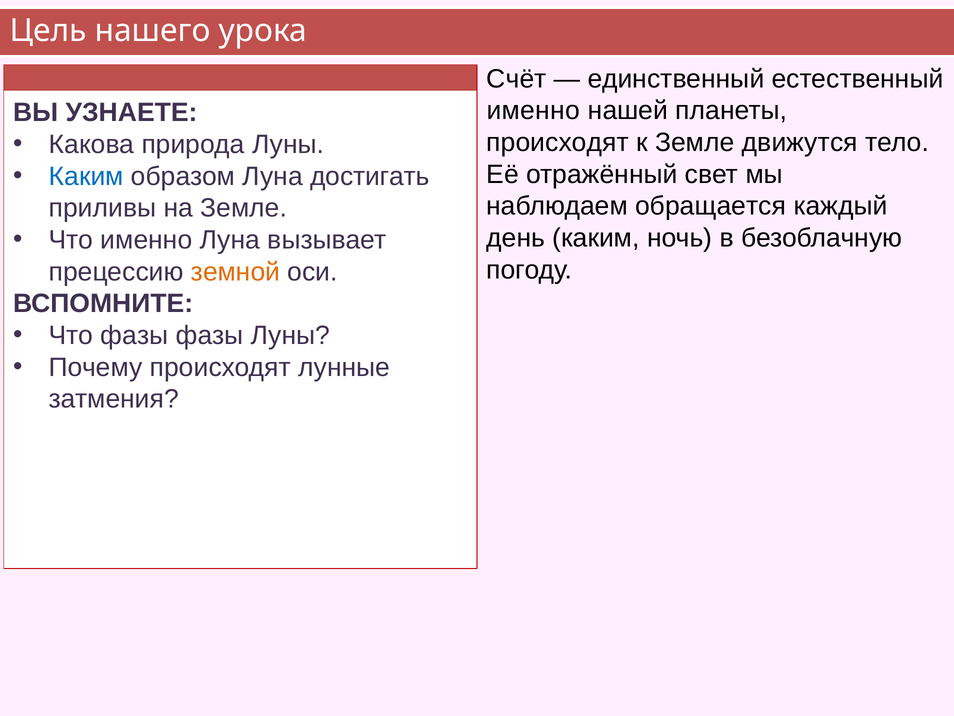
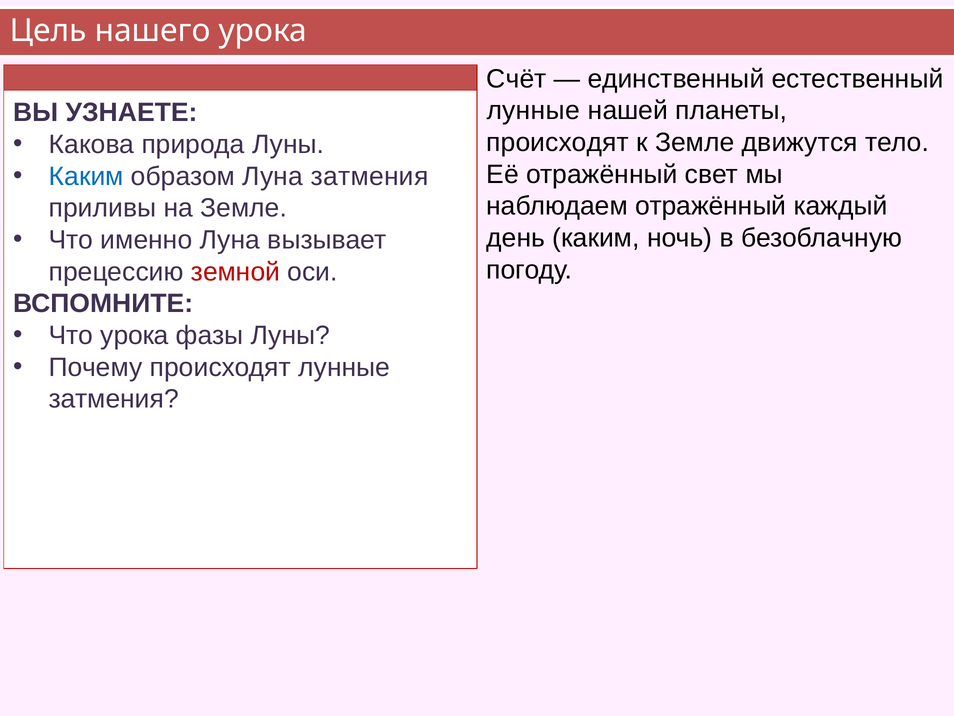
именно: именно -> лунные (533, 111)
Луна достигать: достигать -> затмения (370, 176)
наблюдаем обращается: обращается -> отражённый (711, 206)
земной colour: orange -> red (235, 272)
Что фазы: фазы -> урока (135, 335)
